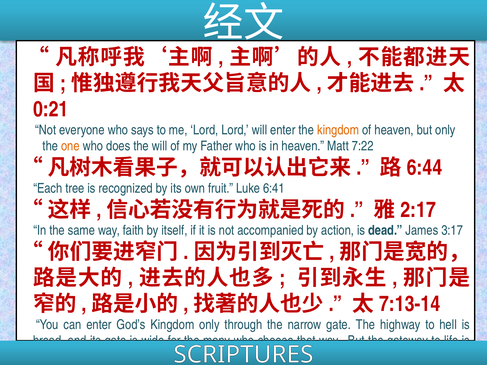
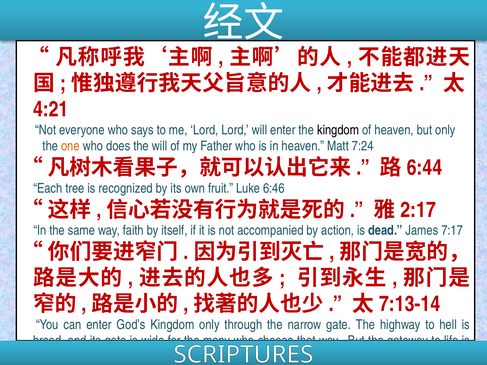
0:21: 0:21 -> 4:21 (51, 109)
kingdom colour: orange -> black (338, 130)
7:22: 7:22 -> 7:24 (363, 146)
6:41: 6:41 -> 6:46 (274, 188)
3:17: 3:17 -> 7:17 (452, 231)
